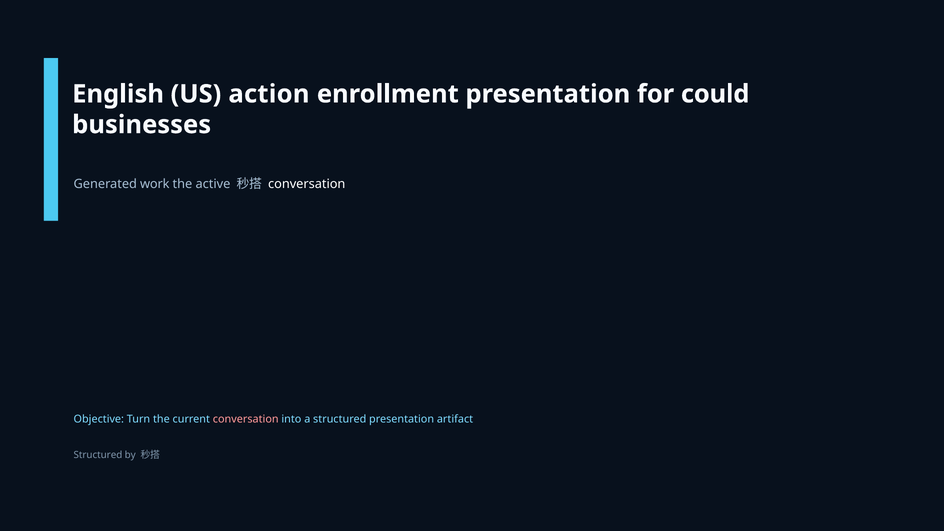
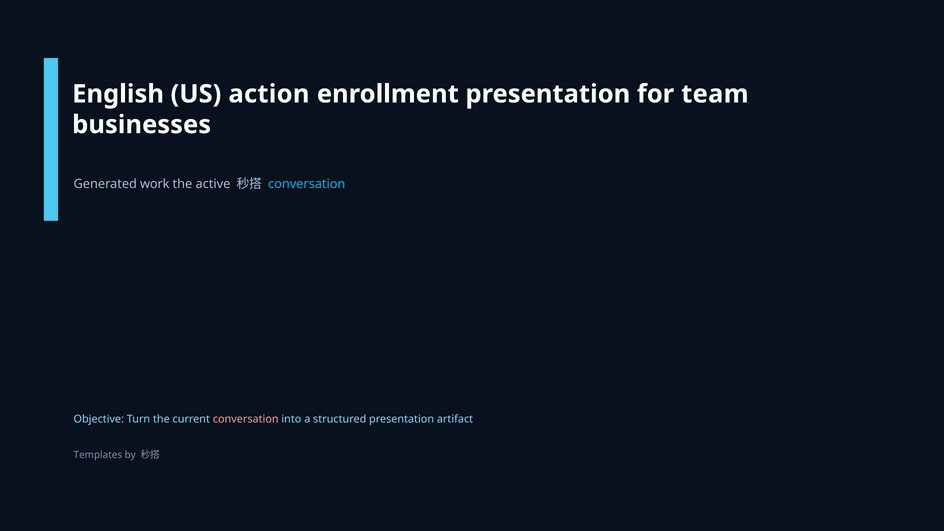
could: could -> team (715, 94)
conversation colour: white -> light blue (307, 184)
Structured: Structured -> Templates (98, 455)
